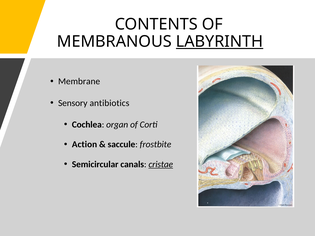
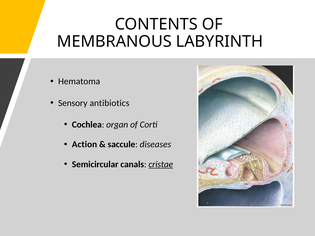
LABYRINTH underline: present -> none (220, 42)
Membrane: Membrane -> Hematoma (79, 81)
frostbite: frostbite -> diseases (155, 145)
